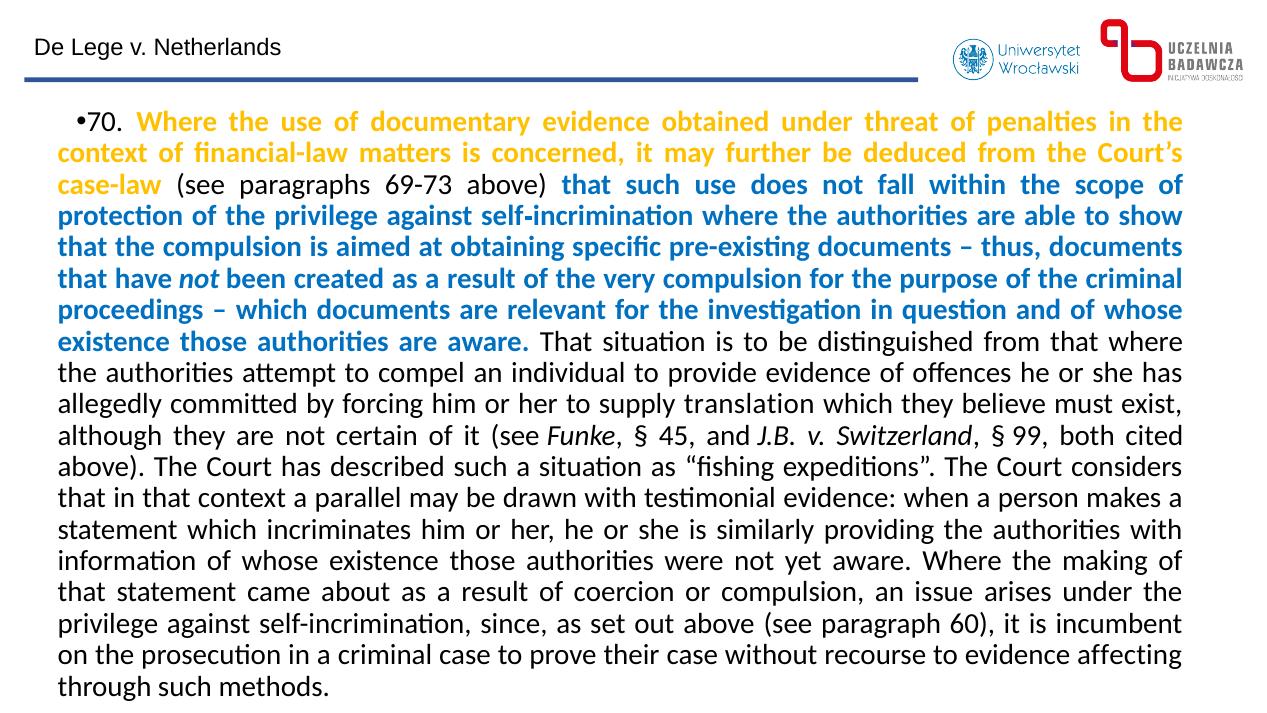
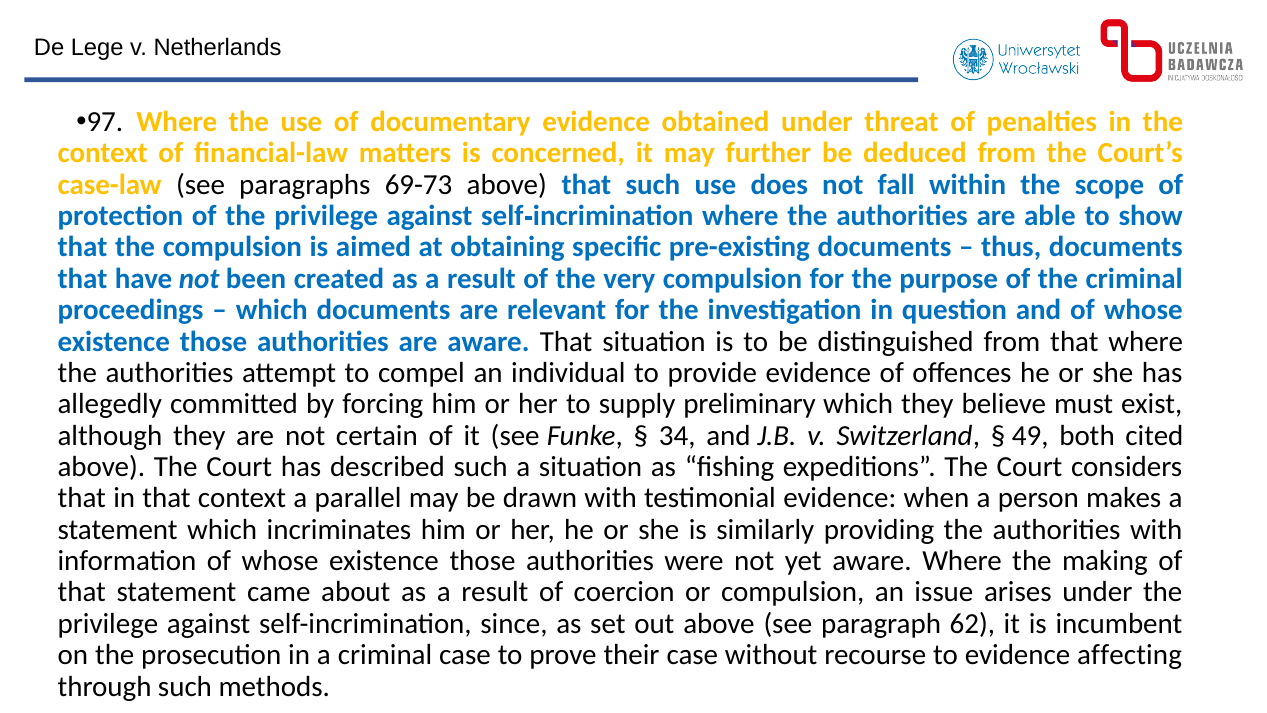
70: 70 -> 97 (105, 122)
translation: translation -> preliminary (749, 404)
45: 45 -> 34 (677, 435)
99: 99 -> 49 (1030, 435)
60: 60 -> 62 (972, 623)
